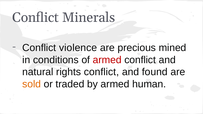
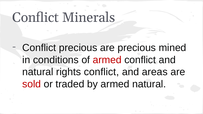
Conflict violence: violence -> precious (78, 48)
found: found -> areas (155, 72)
sold colour: orange -> red (32, 84)
armed human: human -> natural (149, 84)
